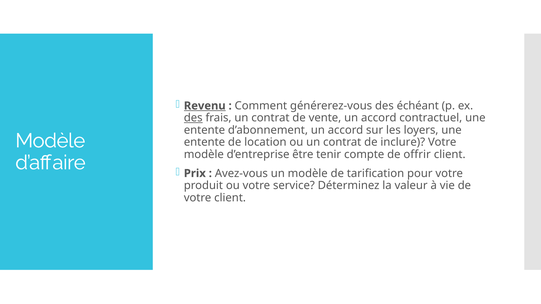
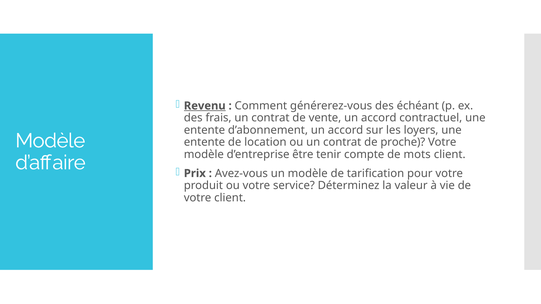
des underline: present -> none (193, 118)
inclure: inclure -> proche (403, 142)
offrir: offrir -> mots (417, 155)
